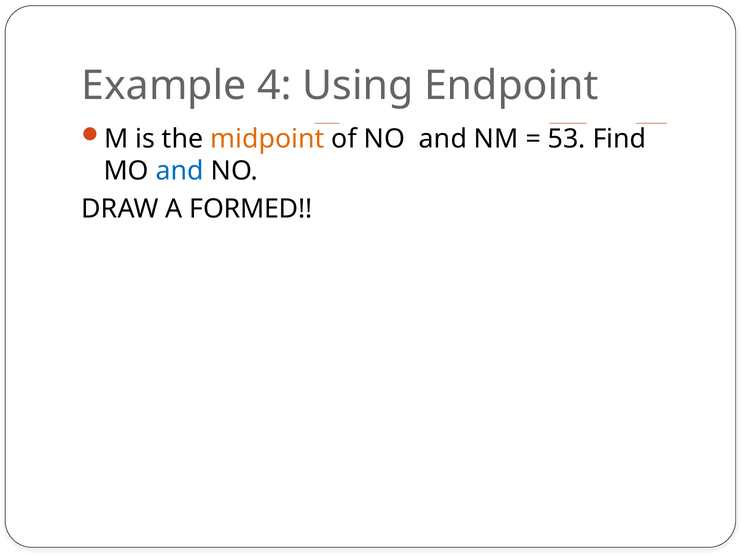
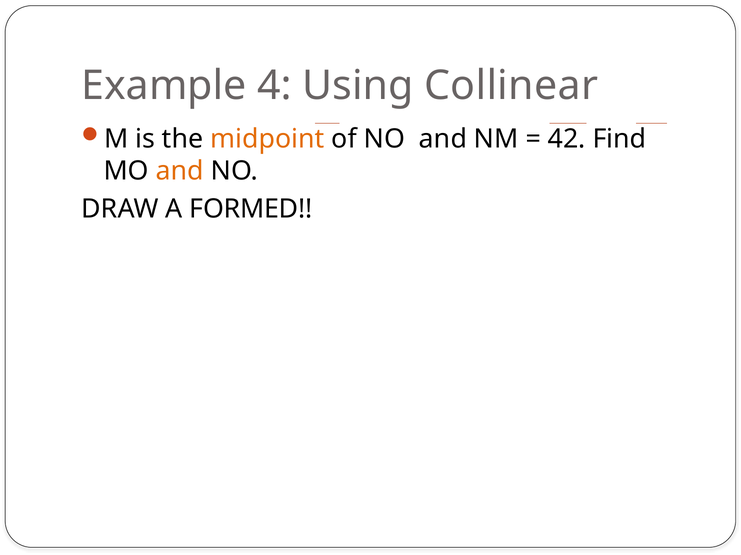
Endpoint: Endpoint -> Collinear (511, 86)
53: 53 -> 42 (567, 139)
and colour: blue -> orange (180, 171)
